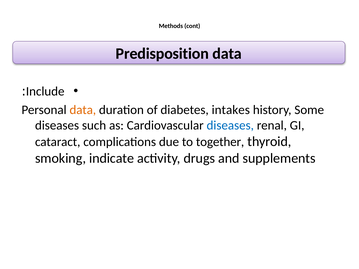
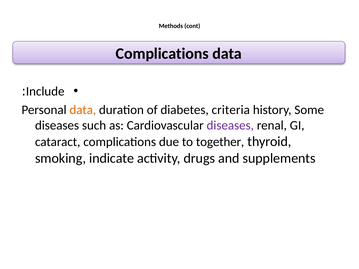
Predisposition: Predisposition -> Complications (162, 54)
intakes: intakes -> criteria (231, 110)
diseases colour: blue -> purple (230, 125)
